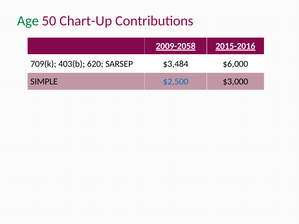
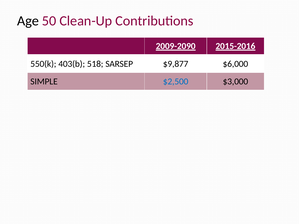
Age colour: green -> black (28, 21)
Chart-Up: Chart-Up -> Clean-Up (86, 21)
2009-2058: 2009-2058 -> 2009-2090 (176, 46)
709(k: 709(k -> 550(k (43, 64)
620: 620 -> 518 (95, 64)
$3,484: $3,484 -> $9,877 (176, 64)
